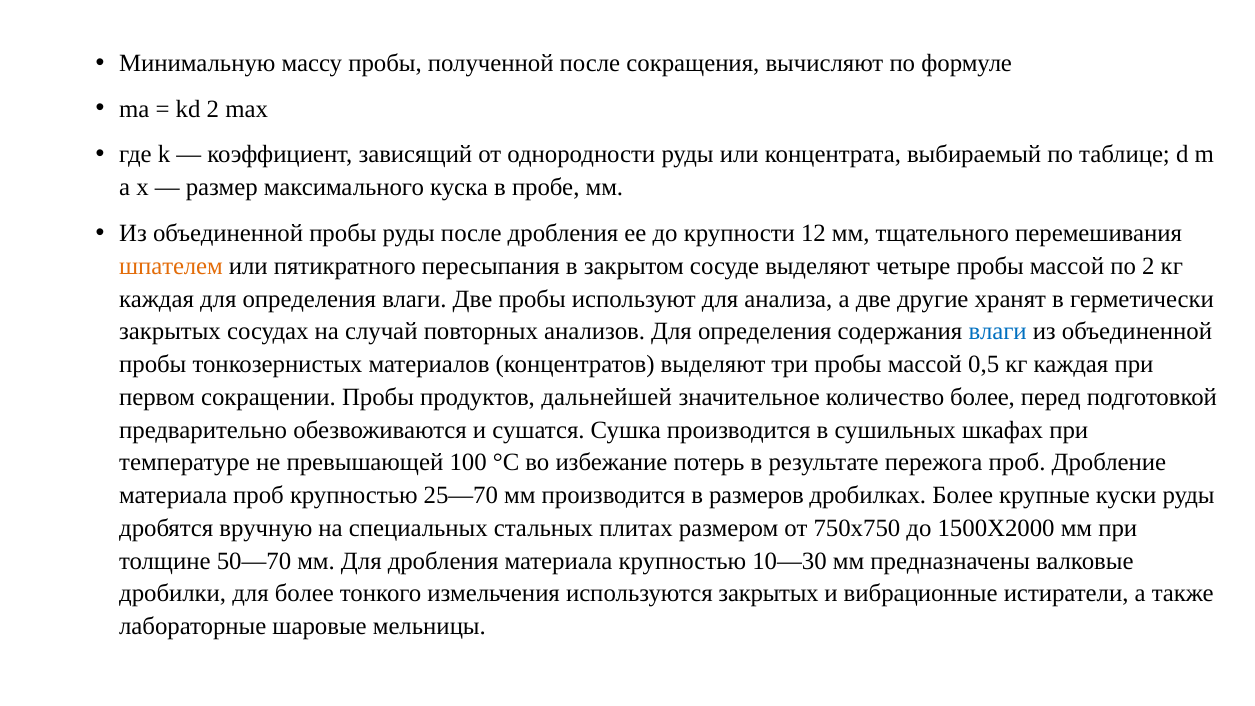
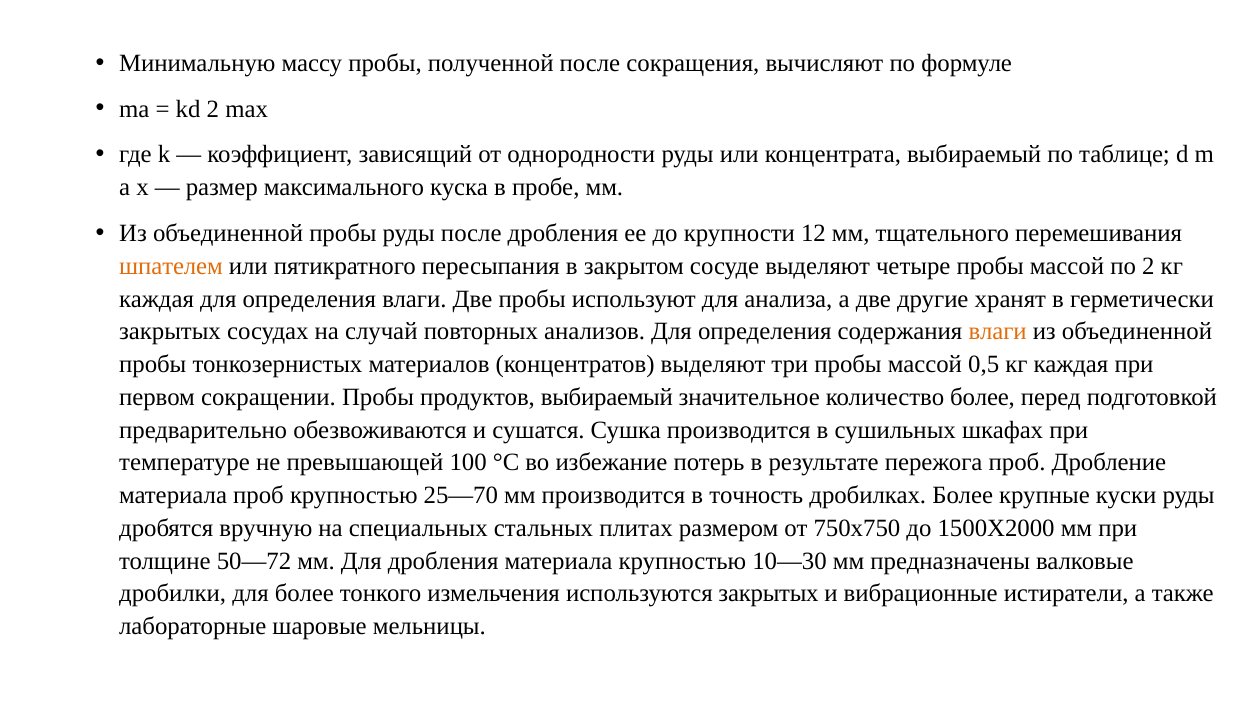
влаги colour: blue -> orange (998, 332)
продуктов дальнейшей: дальнейшей -> выбираемый (607, 397)
размеров: размеров -> точность (756, 495)
50—70: 50—70 -> 50—72 (254, 561)
